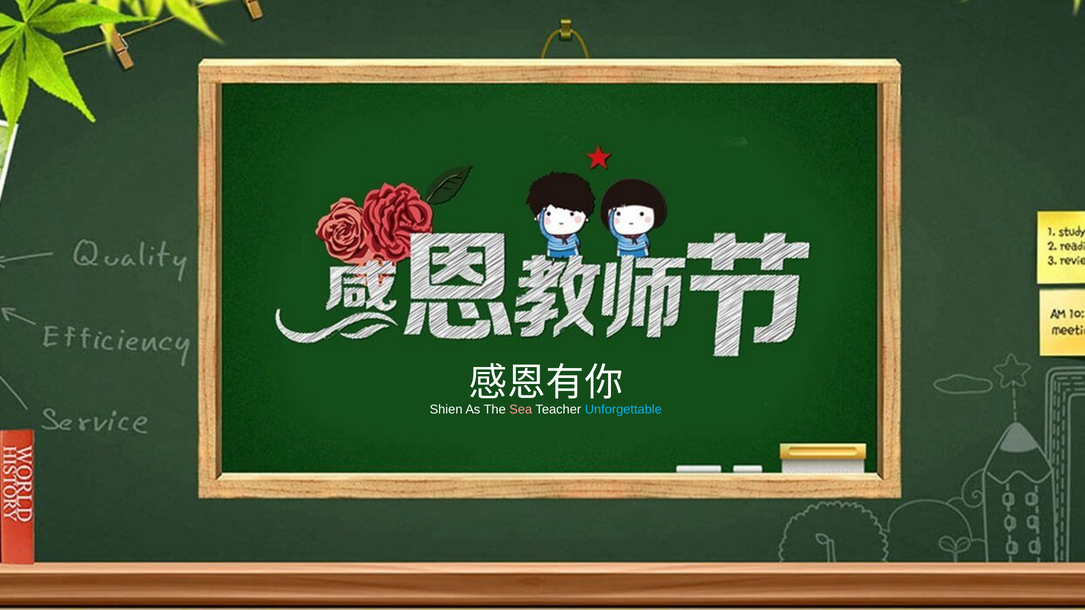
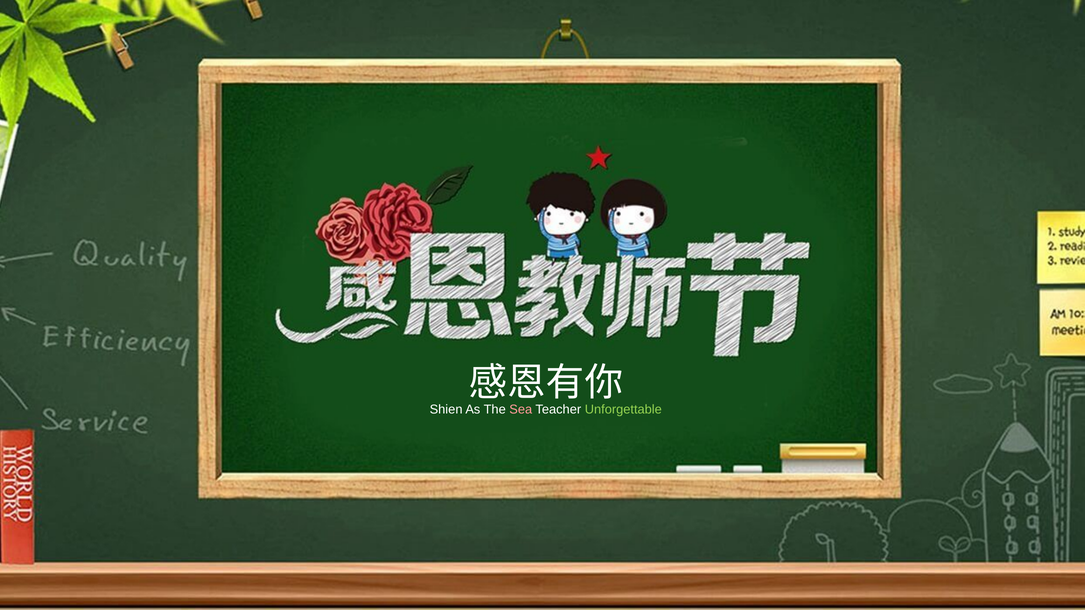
Unforgettable colour: light blue -> light green (623, 410)
